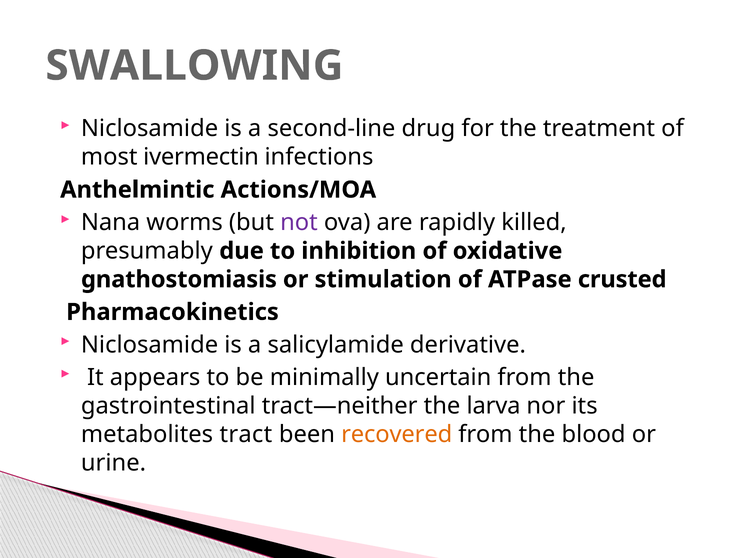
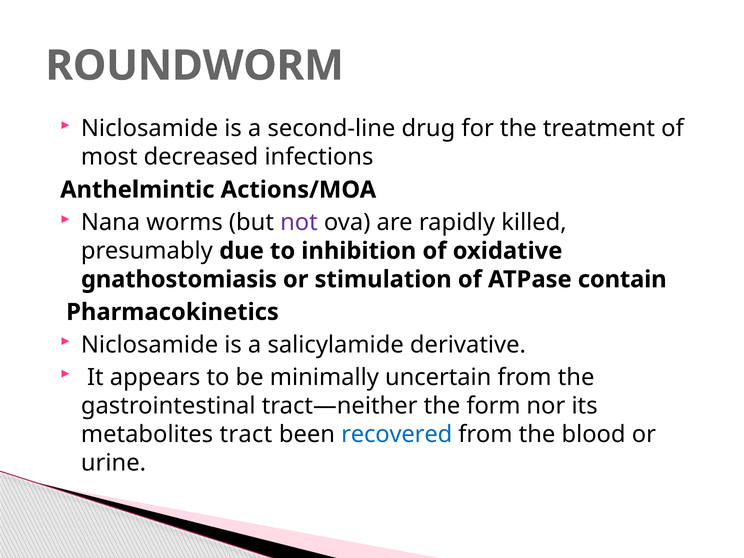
SWALLOWING: SWALLOWING -> ROUNDWORM (195, 66)
ivermectin: ivermectin -> decreased (201, 157)
crusted: crusted -> contain (622, 279)
larva: larva -> form (494, 406)
recovered colour: orange -> blue (397, 434)
